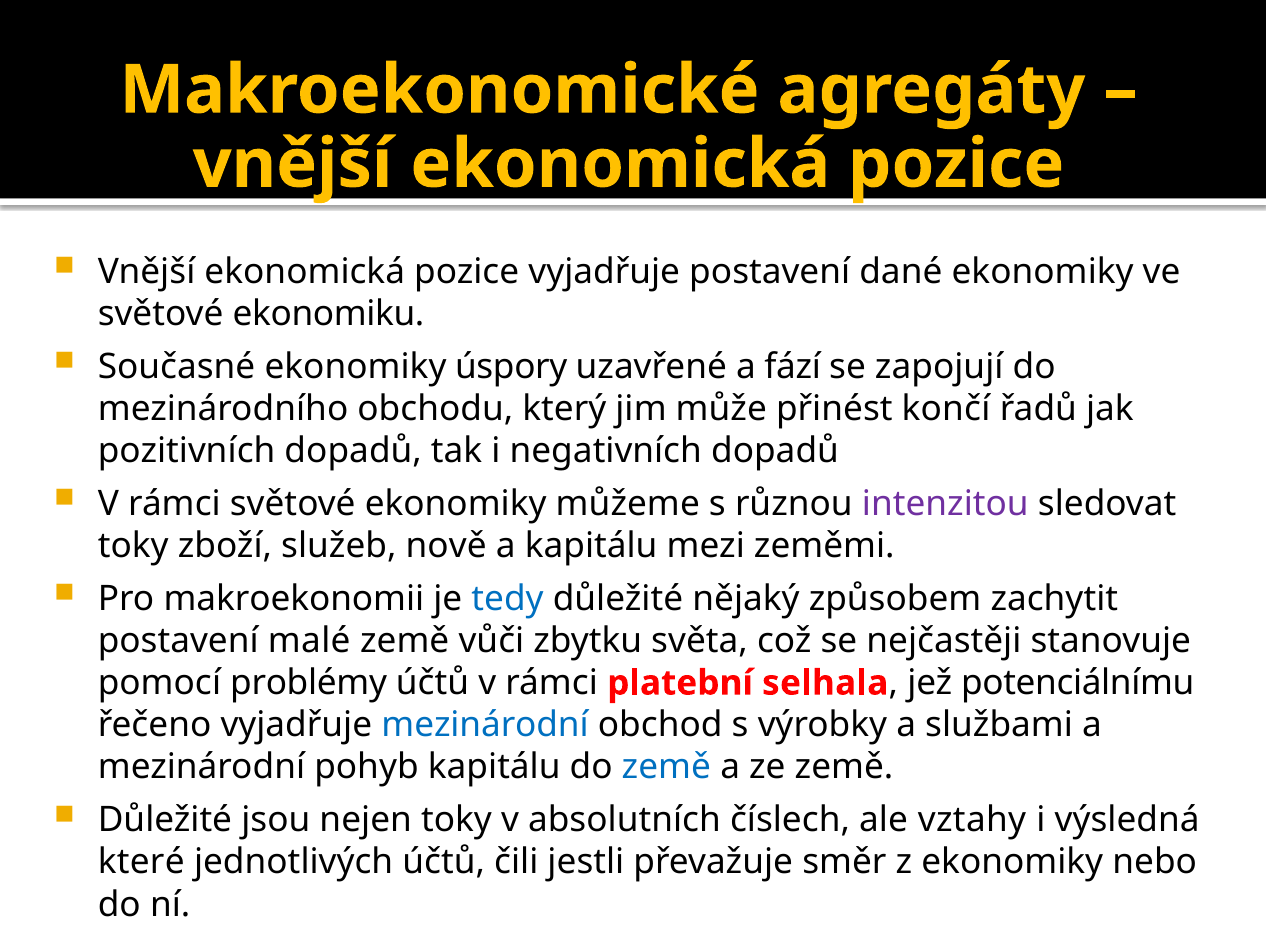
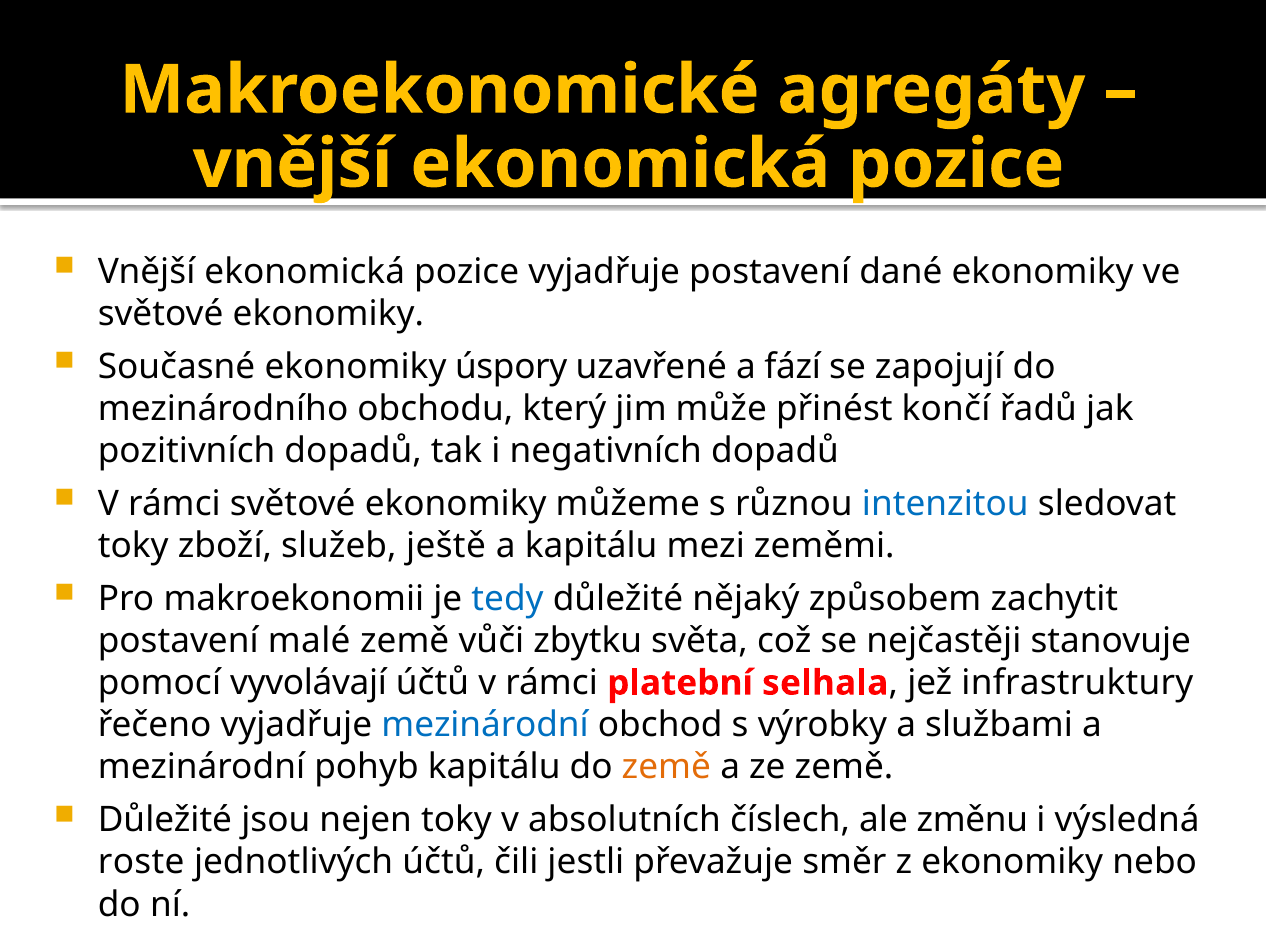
ekonomiku: ekonomiku -> ekonomiky (328, 314)
intenzitou colour: purple -> blue (945, 504)
nově: nově -> ještě (446, 546)
problémy: problémy -> vyvolávají (309, 683)
potenciálnímu: potenciálnímu -> infrastruktury (1077, 683)
země colour: blue -> orange (666, 768)
vztahy: vztahy -> změnu (972, 821)
které: které -> roste (141, 863)
